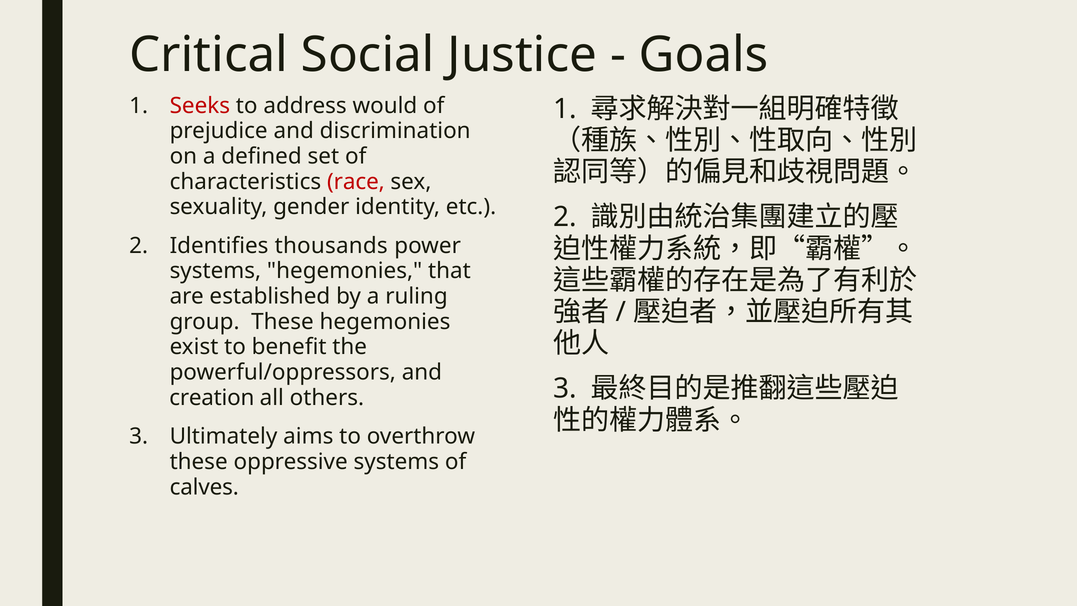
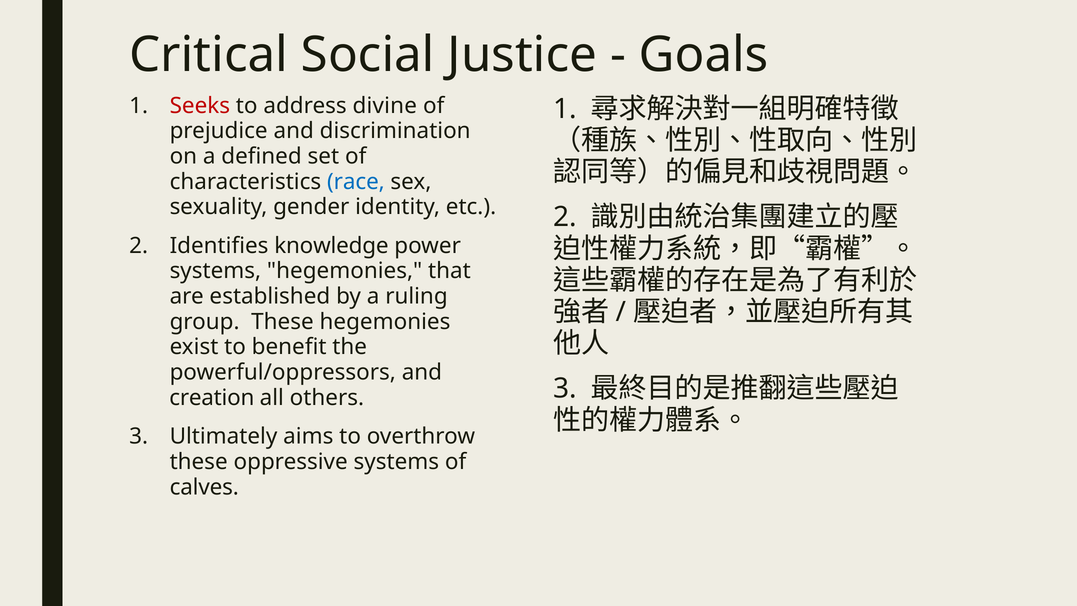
would: would -> divine (385, 106)
race colour: red -> blue (356, 182)
thousands: thousands -> knowledge (331, 246)
